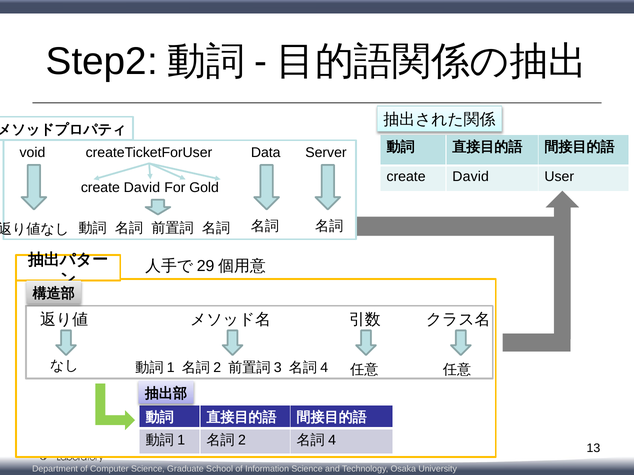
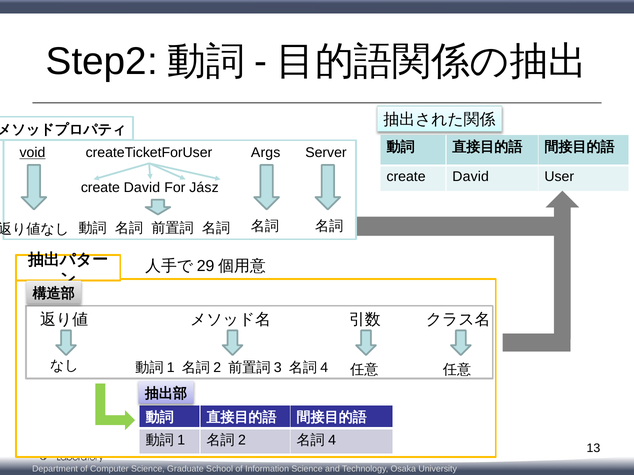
void underline: none -> present (32, 153)
Data: Data -> Args (266, 153)
Gold: Gold -> Jász (204, 188)
